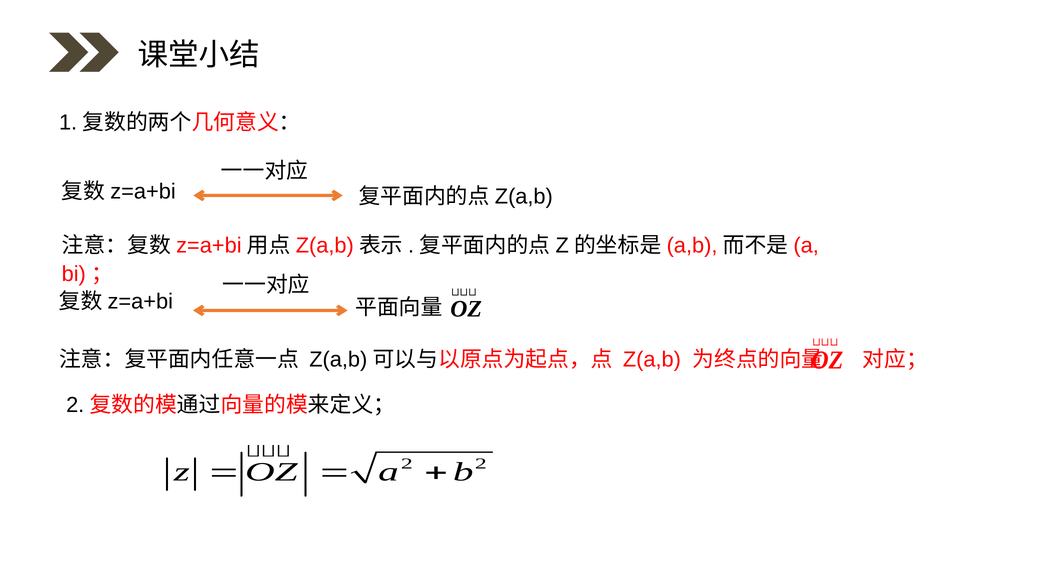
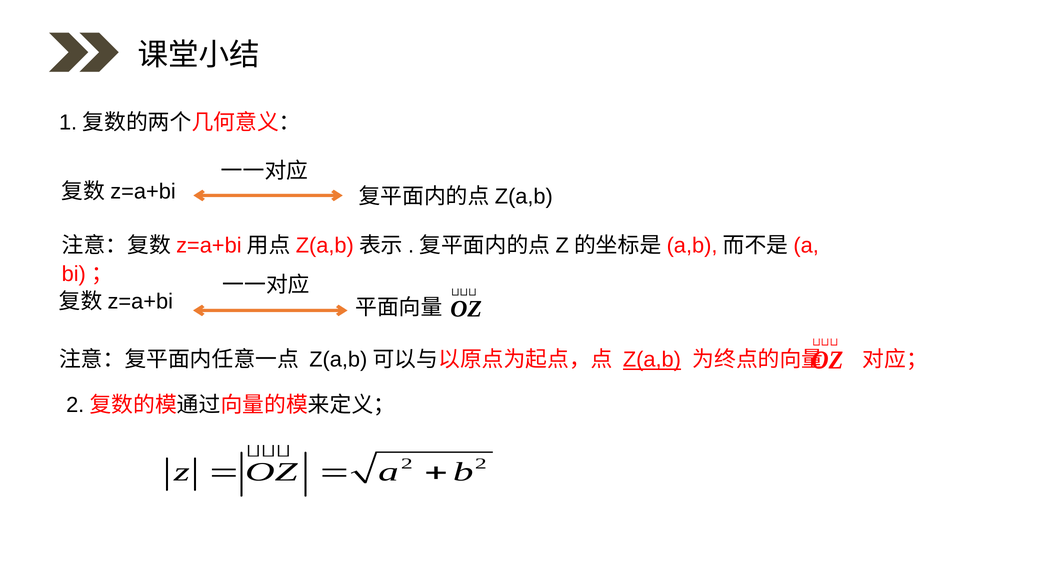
Z(a,b underline: none -> present (652, 360)
